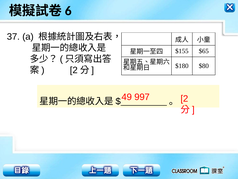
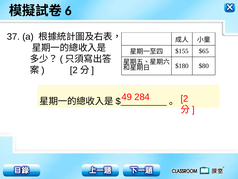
997: 997 -> 284 (142, 97)
